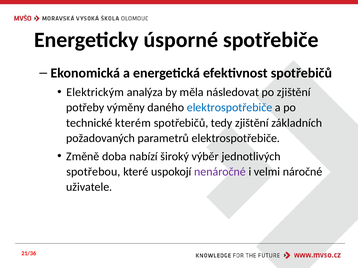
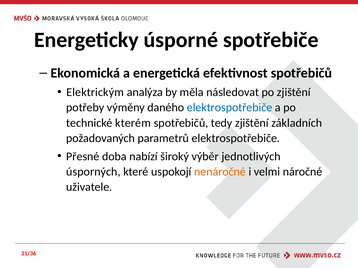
Změně: Změně -> Přesné (83, 157)
spotřebou: spotřebou -> úsporných (93, 172)
nenáročné colour: purple -> orange (220, 172)
